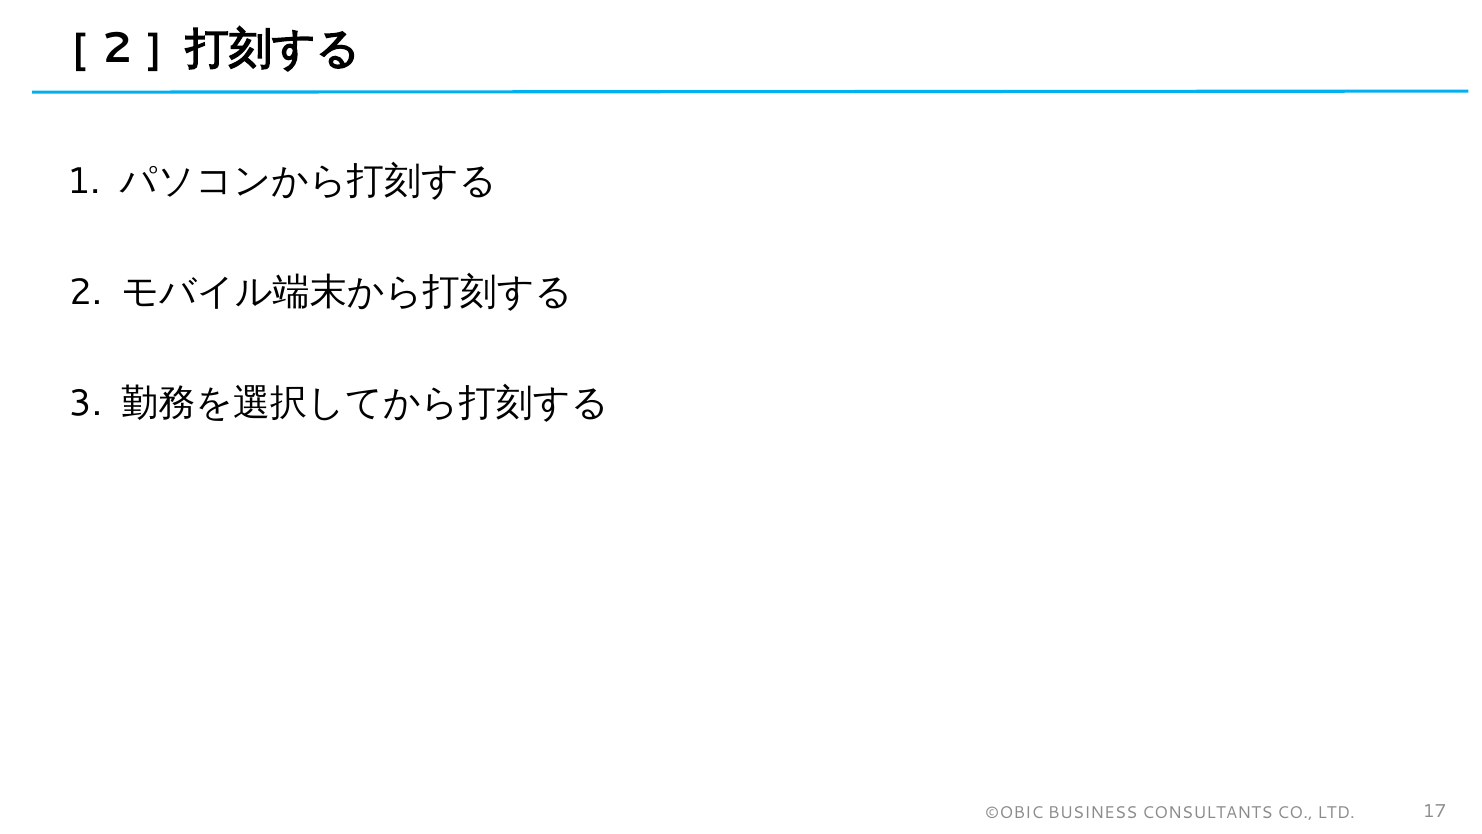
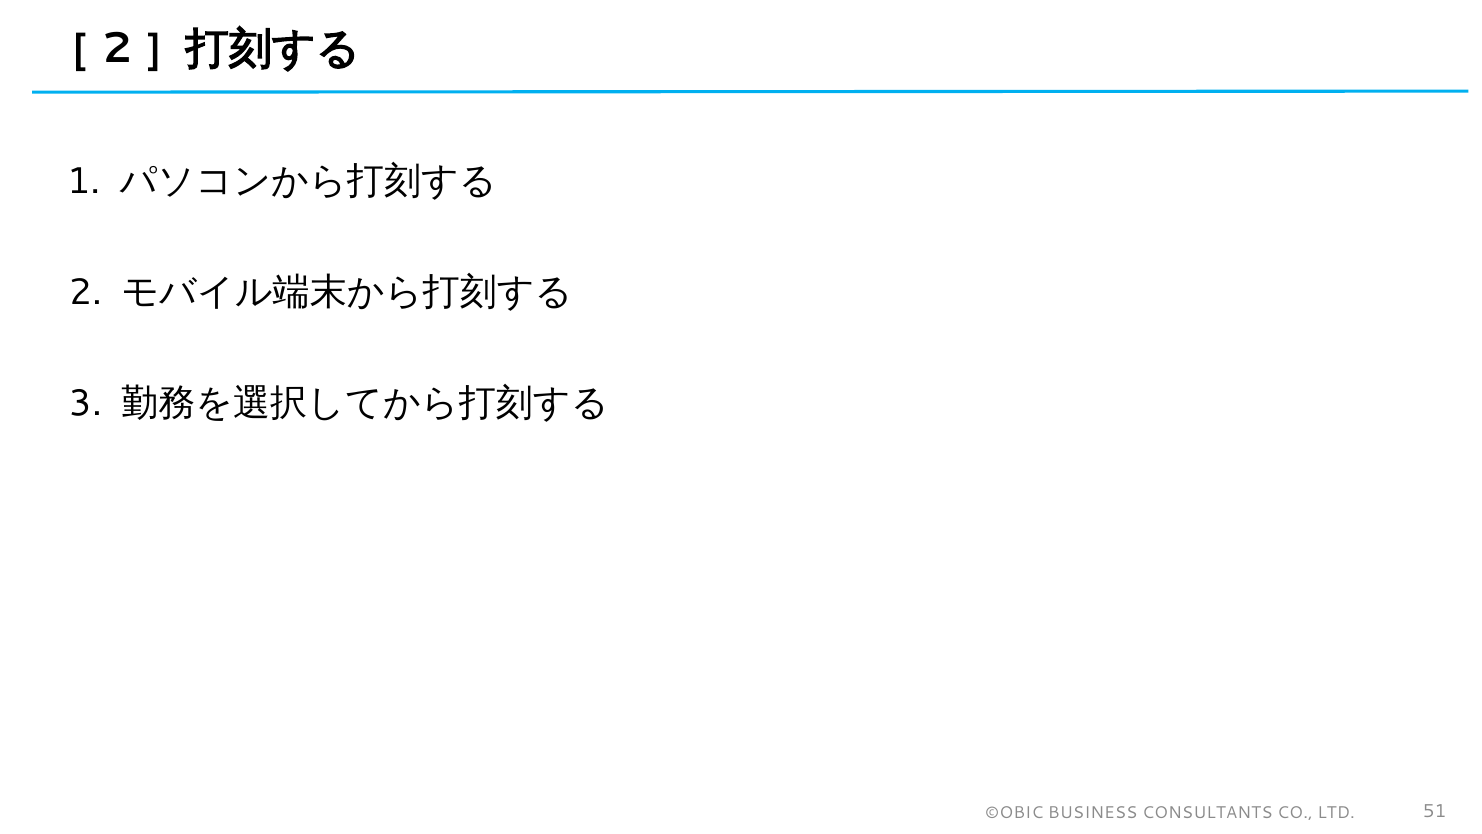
17: 17 -> 51 (1435, 811)
